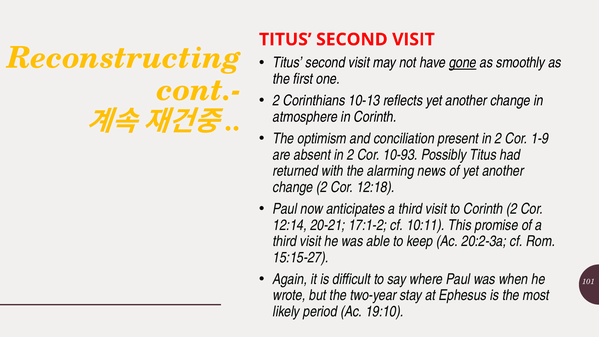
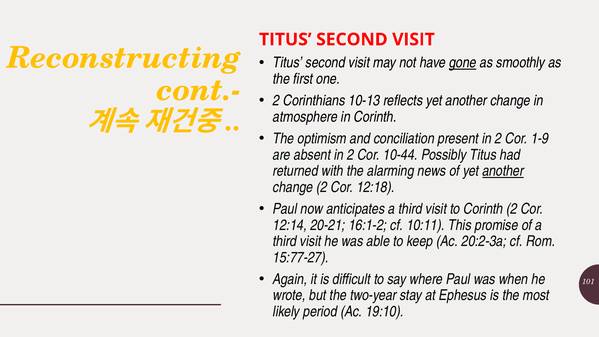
10-93: 10-93 -> 10-44 (401, 155)
another underline: none -> present (503, 171)
17:1-2: 17:1-2 -> 16:1-2 (368, 225)
15:15-27: 15:15-27 -> 15:77-27 (301, 257)
